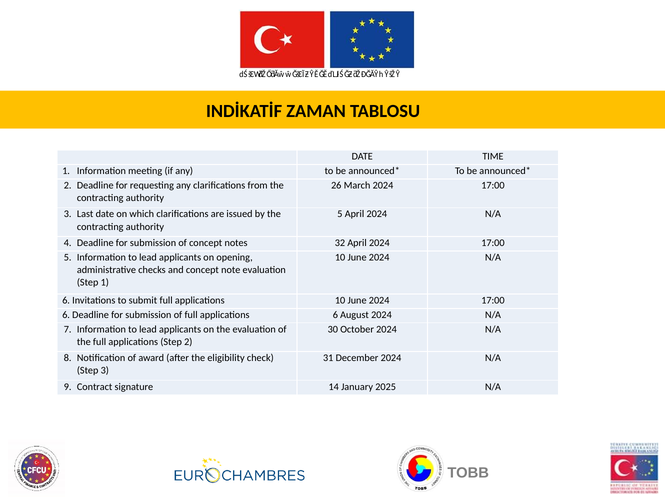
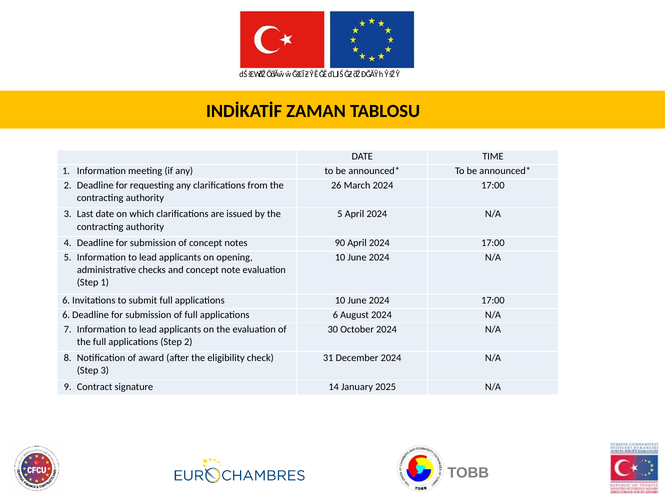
32: 32 -> 90 (340, 243)
